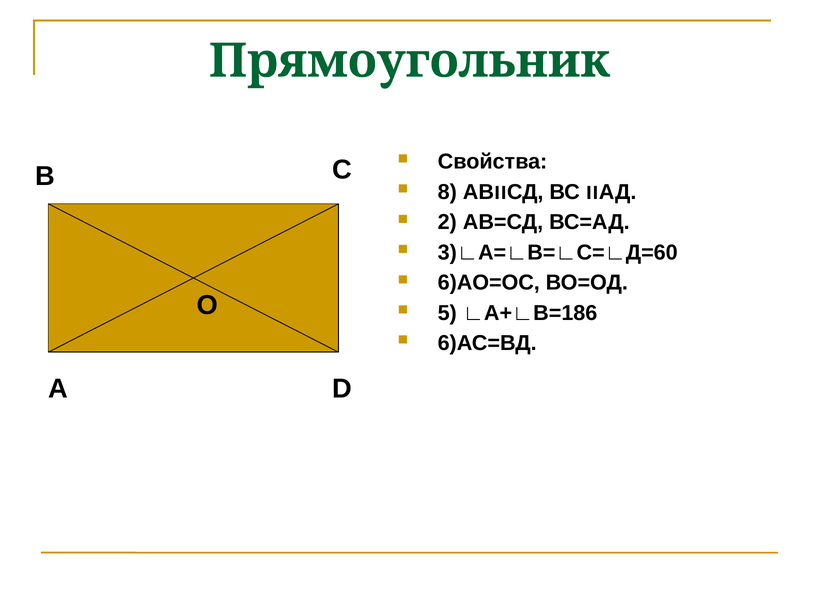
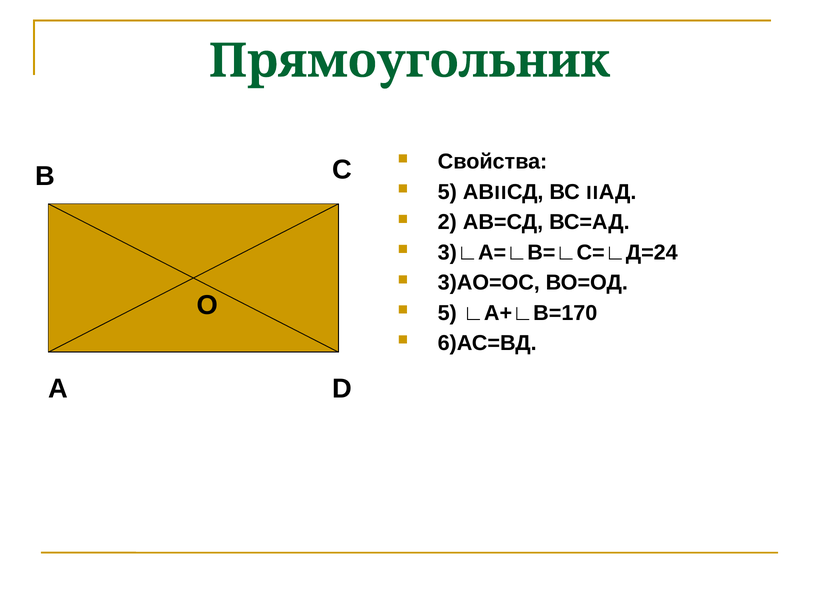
8: 8 -> 5 (447, 192)
3)∟А=∟В=∟С=∟Д=60: 3)∟А=∟В=∟С=∟Д=60 -> 3)∟А=∟В=∟С=∟Д=24 (558, 253)
6)АО=ОС: 6)АО=ОС -> 3)АО=ОС (489, 283)
∟А+∟В=186: ∟А+∟В=186 -> ∟А+∟В=170 (530, 313)
